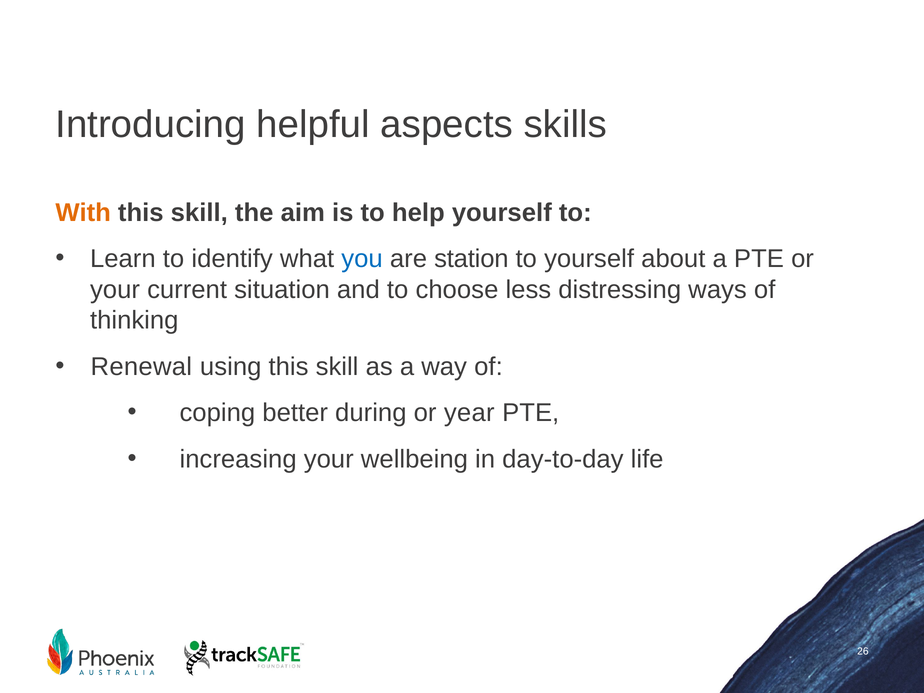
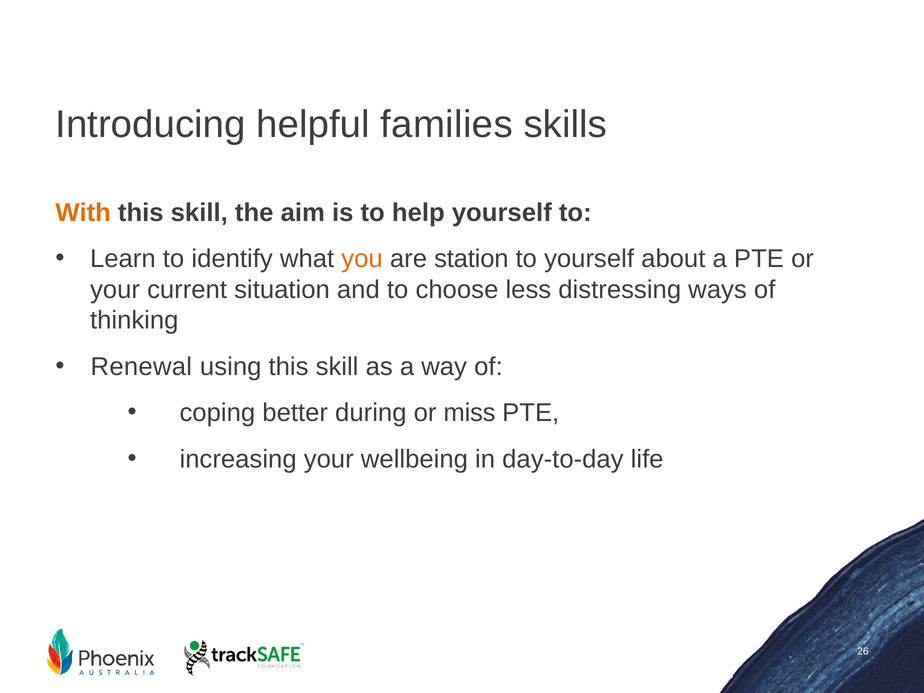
aspects: aspects -> families (447, 124)
you colour: blue -> orange (362, 259)
year: year -> miss (469, 413)
